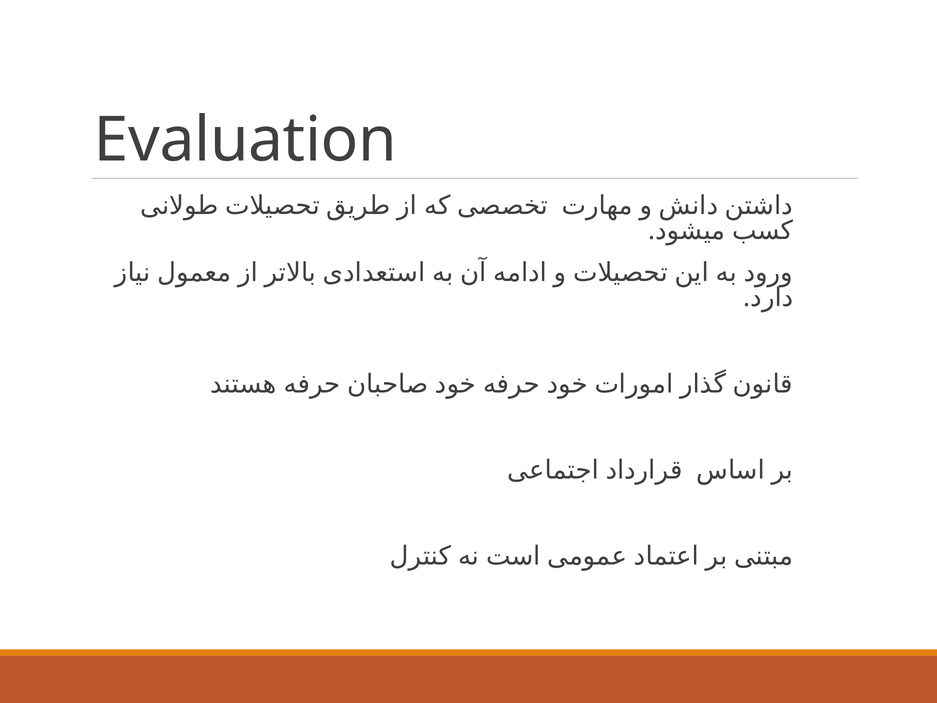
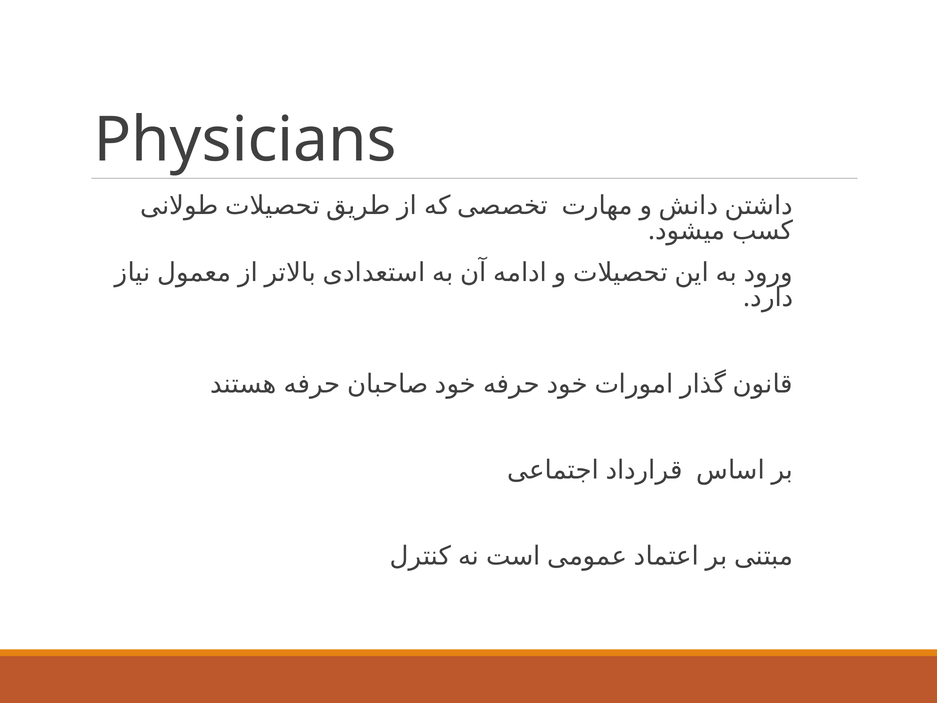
Evaluation: Evaluation -> Physicians (245, 140)
